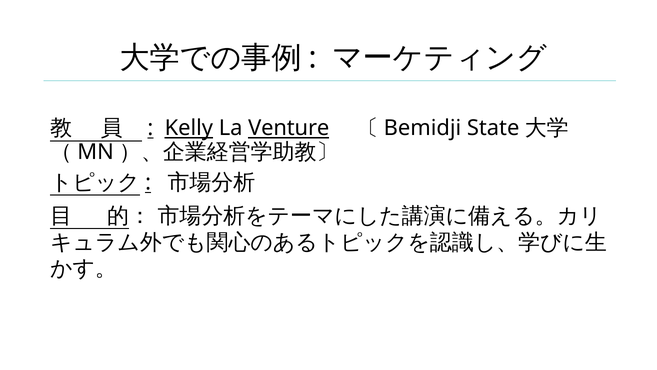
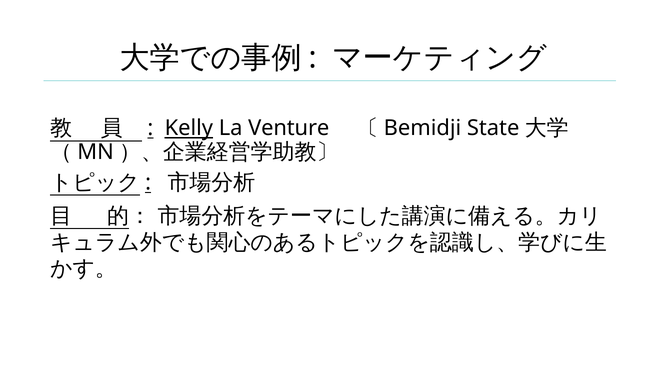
Venture underline: present -> none (289, 128)
